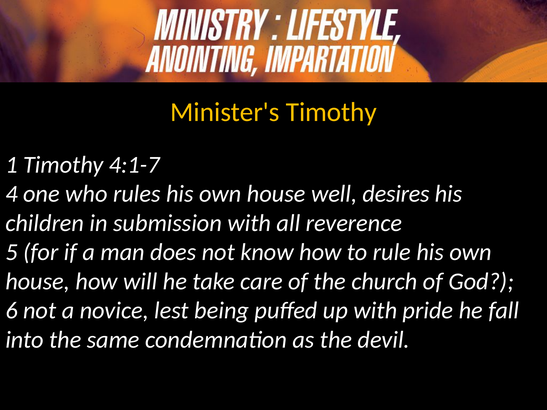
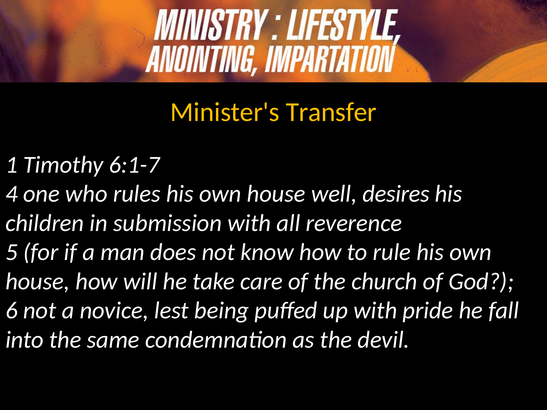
Minister's Timothy: Timothy -> Transfer (331, 112)
4:1-7: 4:1-7 -> 6:1-7 (134, 165)
